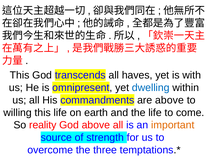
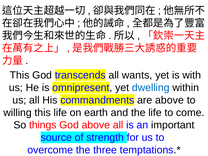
haves: haves -> wants (137, 75)
reality: reality -> things (43, 125)
important colour: orange -> black (173, 125)
